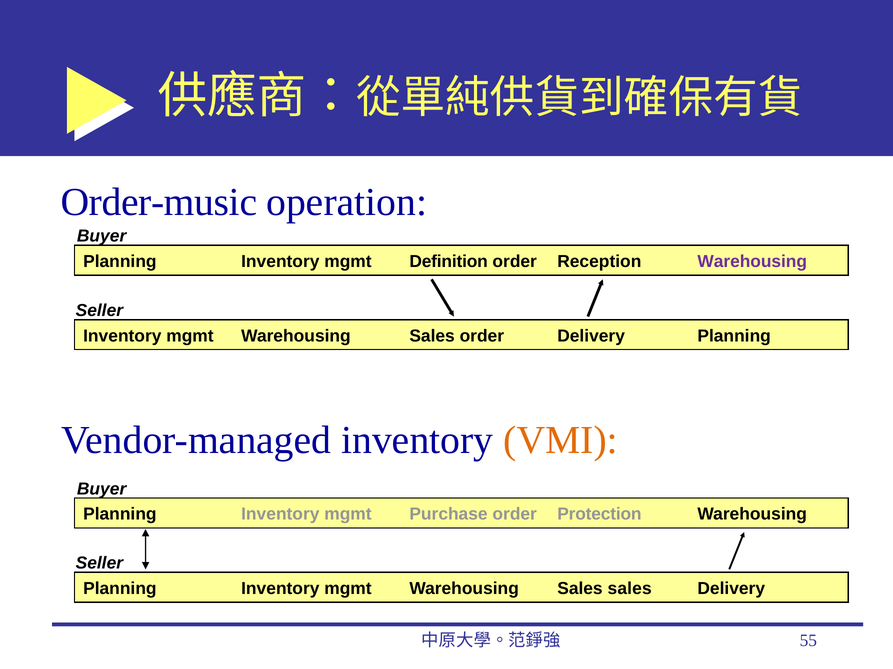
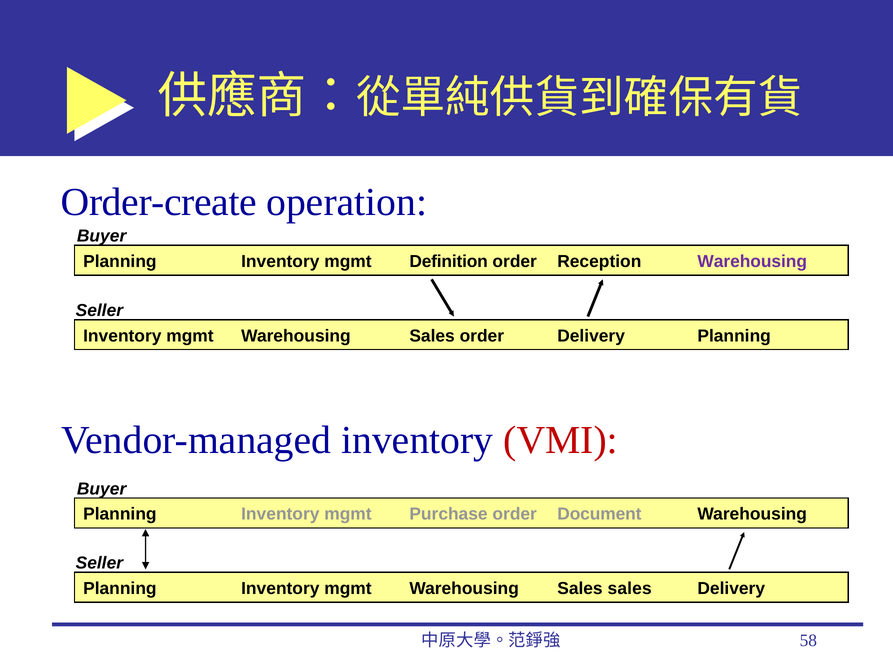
Order-music: Order-music -> Order-create (159, 202)
VMI colour: orange -> red (561, 440)
Protection: Protection -> Document (599, 515)
55: 55 -> 58 (808, 641)
